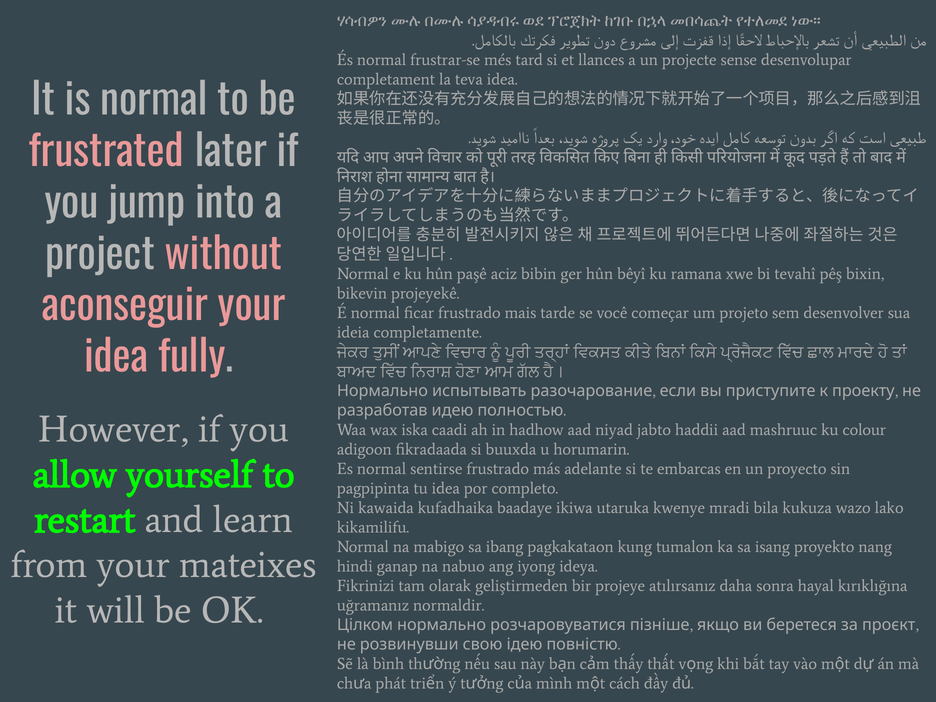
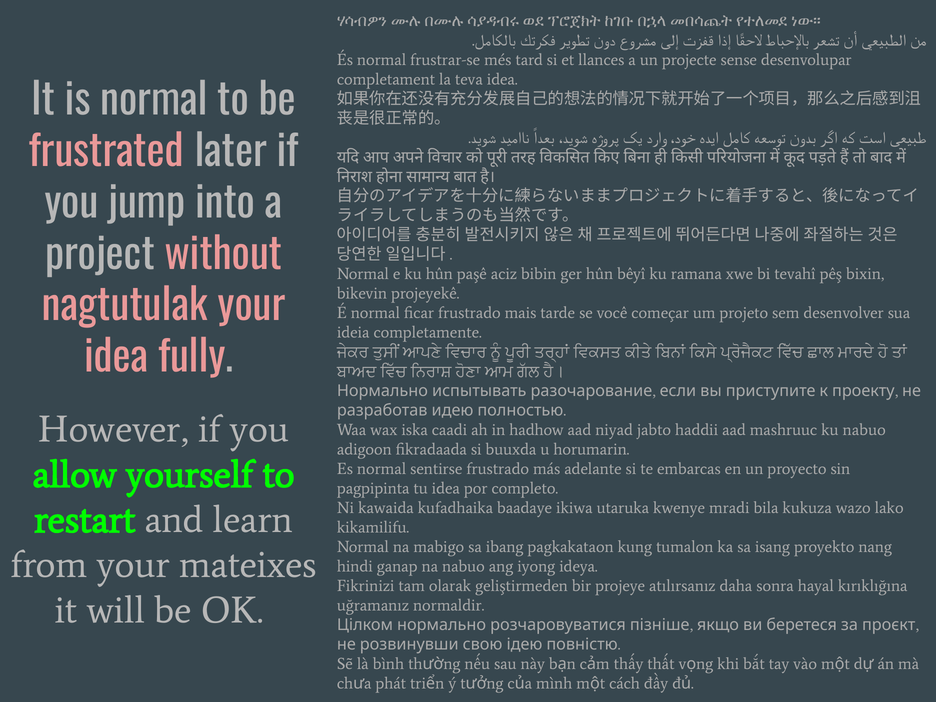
aconseguir: aconseguir -> nagtutulak (125, 306)
ku colour: colour -> nabuo (864, 430)
